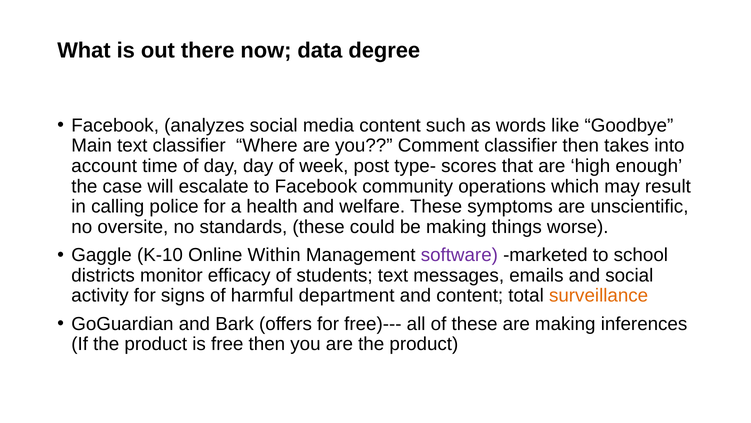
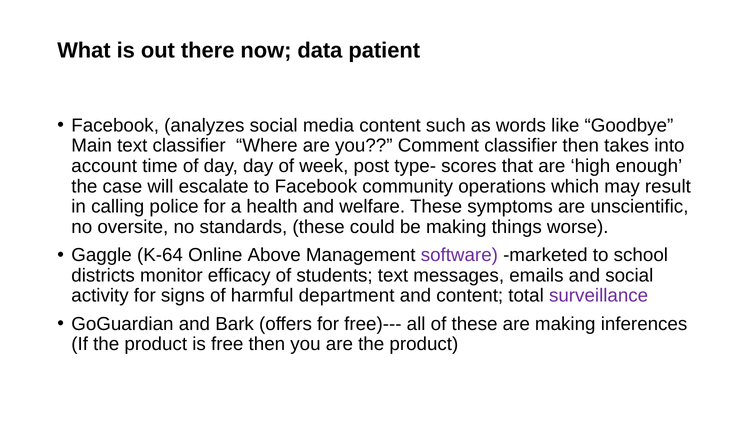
degree: degree -> patient (384, 50)
K-10: K-10 -> K-64 (160, 255)
Within: Within -> Above (274, 255)
surveillance colour: orange -> purple (599, 295)
